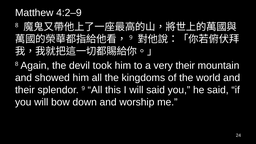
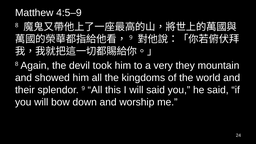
4:2–9: 4:2–9 -> 4:5–9 (69, 13)
very their: their -> they (185, 66)
